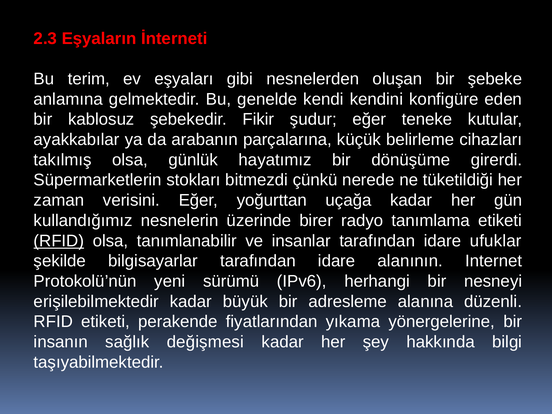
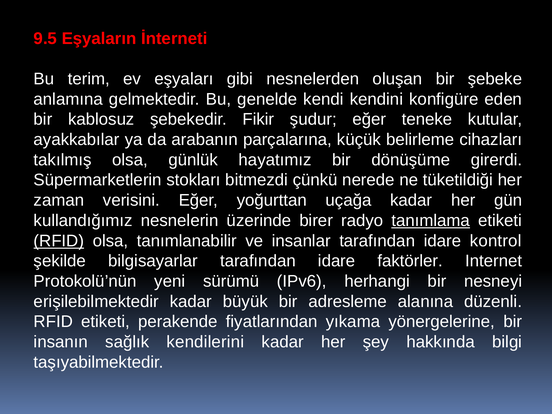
2.3: 2.3 -> 9.5 (45, 38)
tanımlama underline: none -> present (431, 221)
ufuklar: ufuklar -> kontrol (496, 241)
alanının: alanının -> faktörler (410, 261)
değişmesi: değişmesi -> kendilerini (205, 342)
